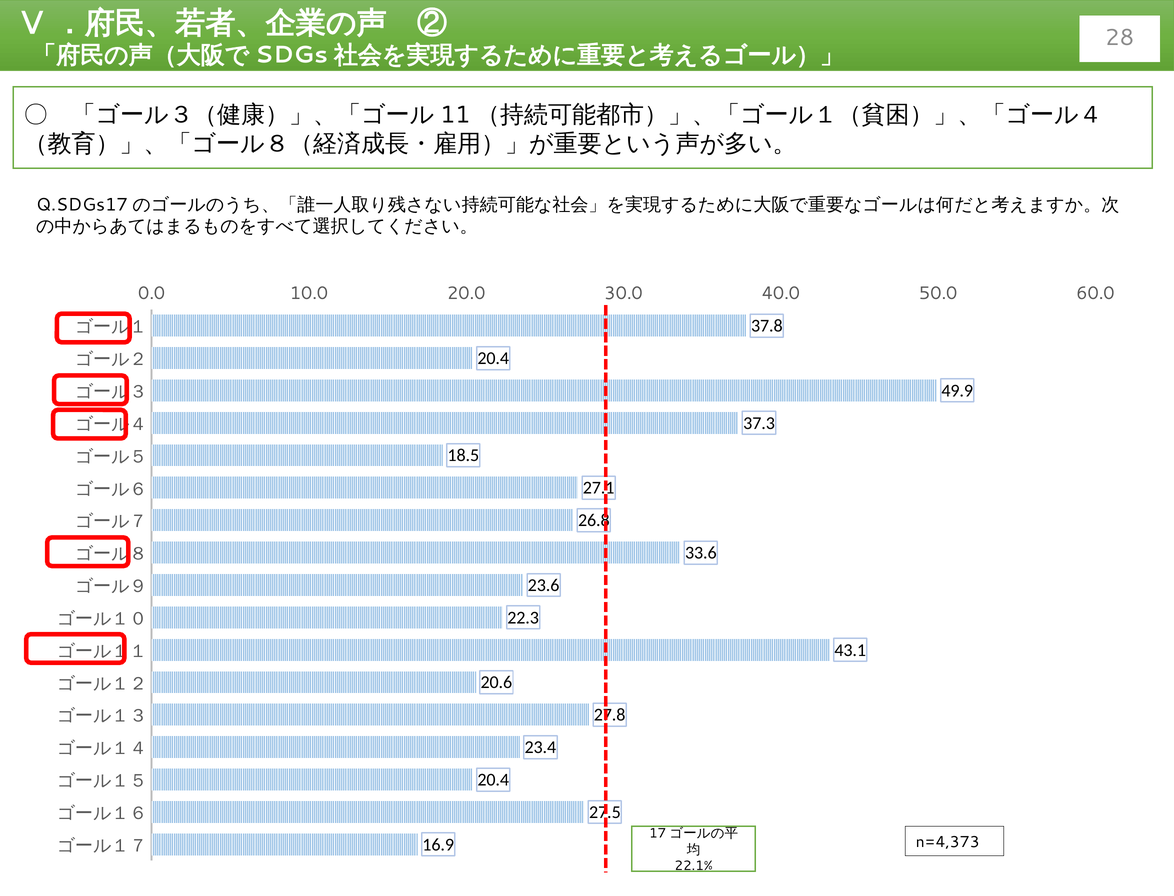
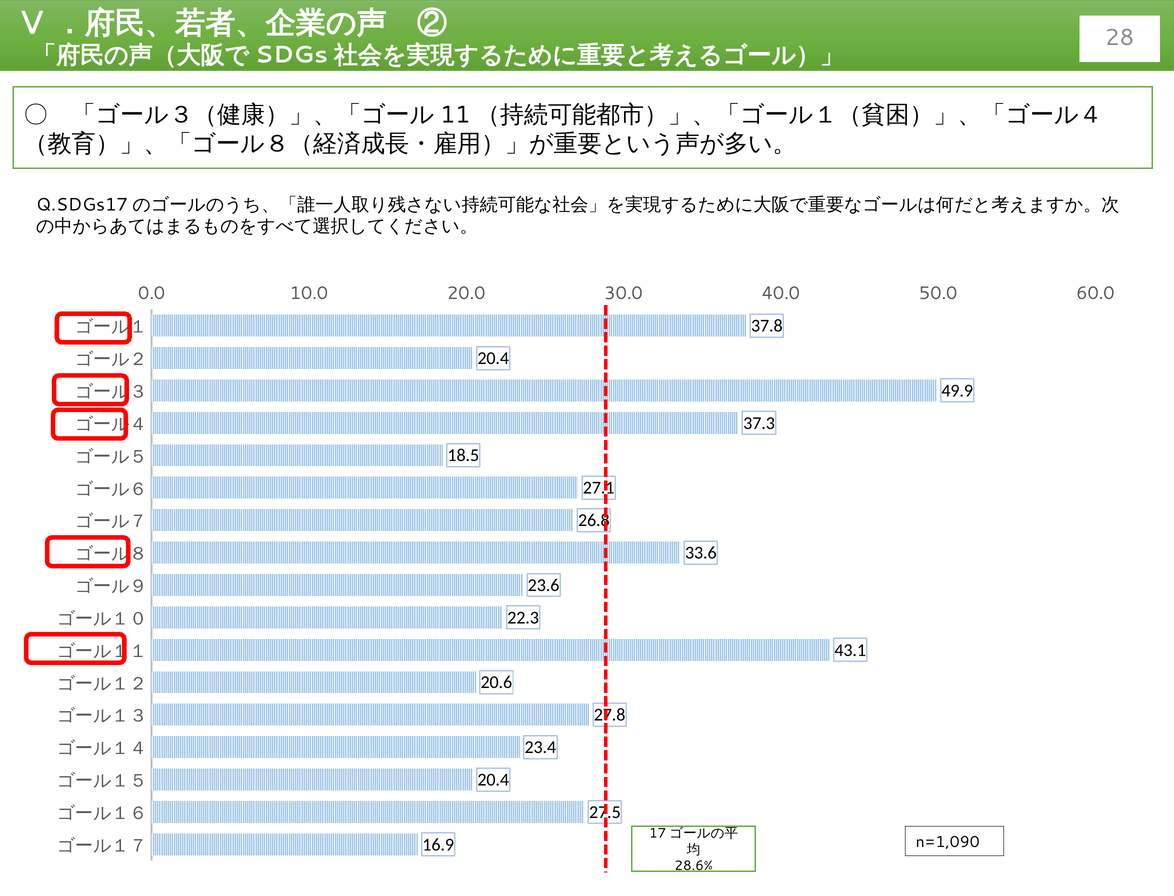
n=4,373: n=4,373 -> n=1,090 (948, 842)
22.1%: 22.1% -> 28.6% (694, 866)
